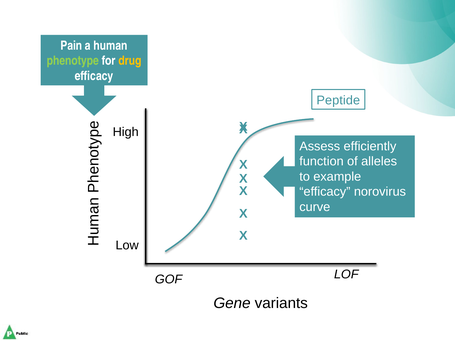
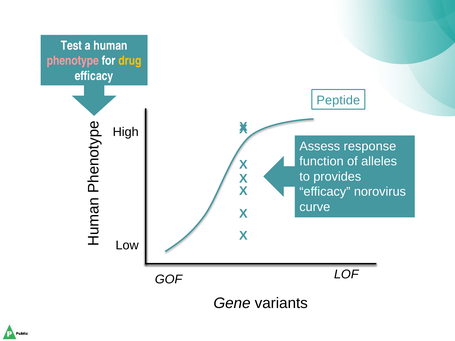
Pain: Pain -> Test (71, 46)
phenotype colour: light green -> pink (73, 61)
efficiently: efficiently -> response (370, 146)
example: example -> provides (337, 177)
